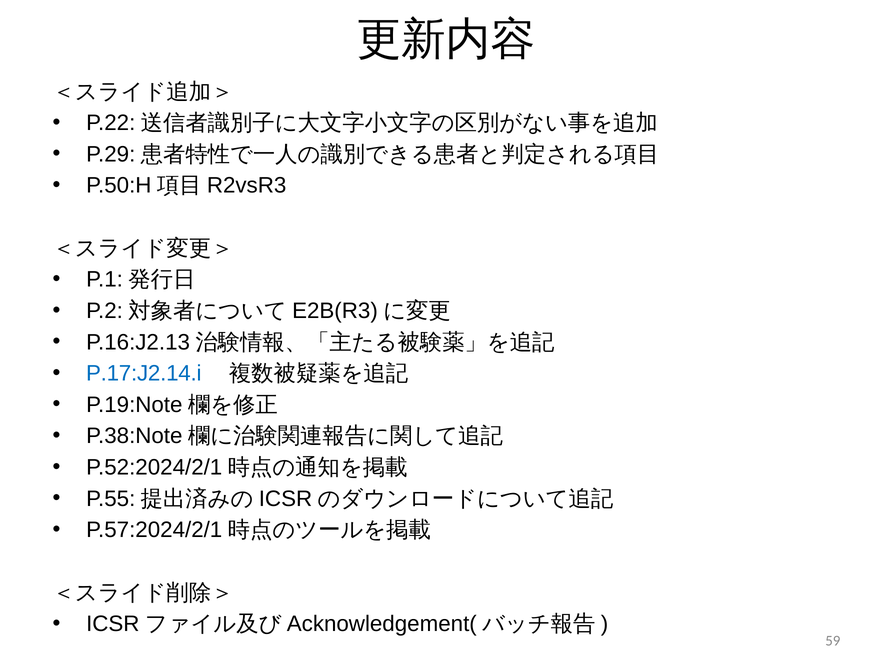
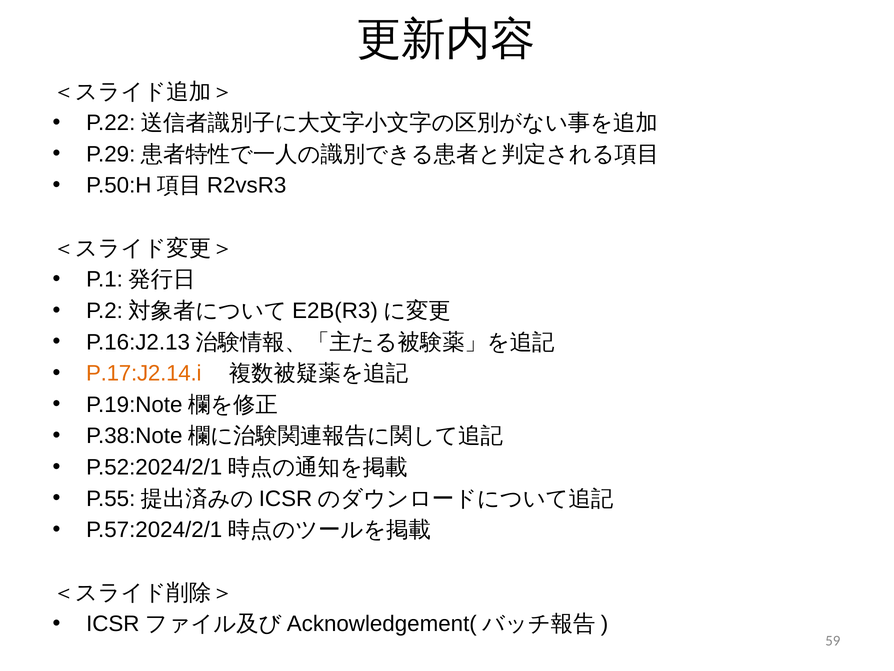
P.17:J2.14.i colour: blue -> orange (144, 373)
